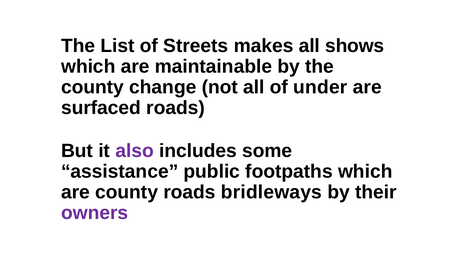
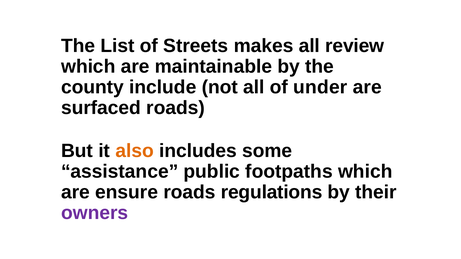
shows: shows -> review (355, 46)
change: change -> include (163, 87)
also colour: purple -> orange (135, 151)
are county: county -> ensure (127, 192)
bridleways: bridleways -> regulations (272, 192)
